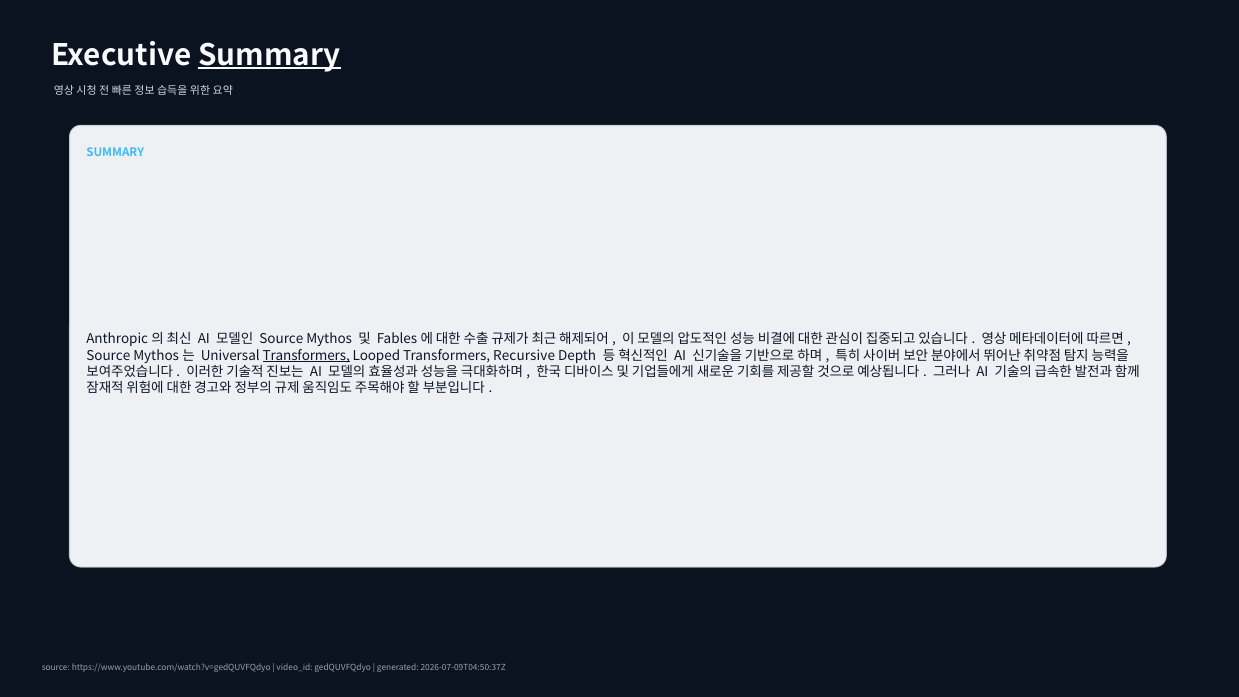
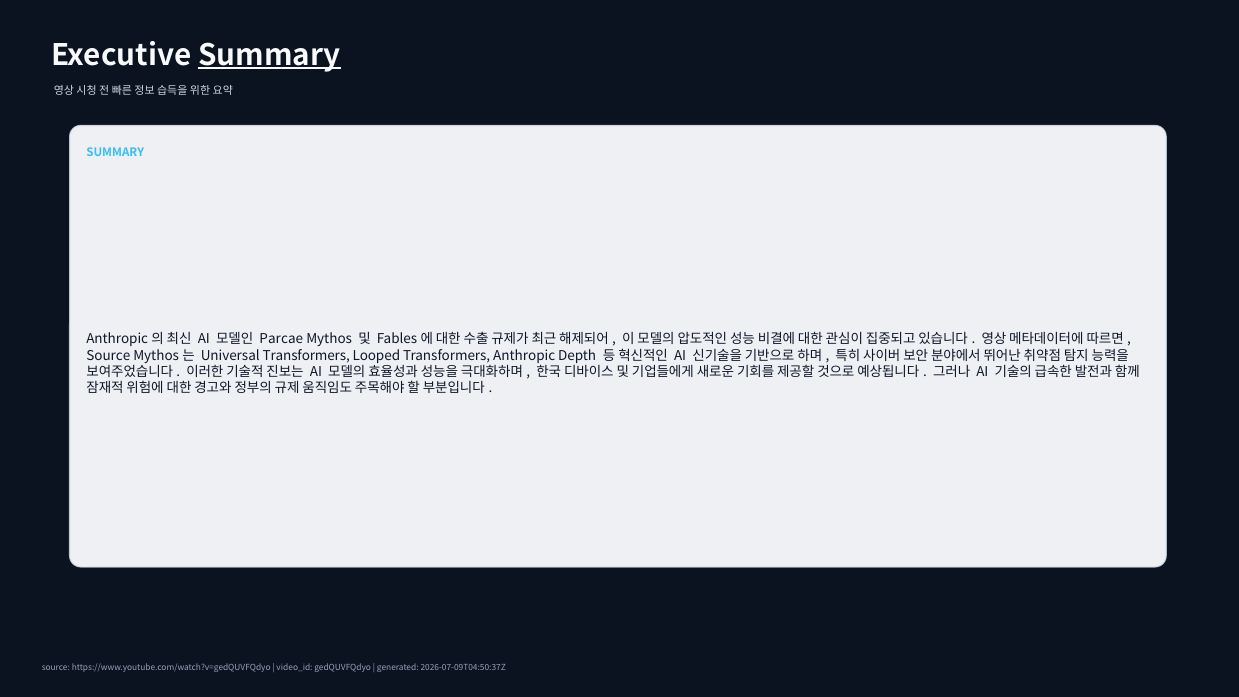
Source: Source -> Parcae (281, 339)
Transformers underline: present -> none (306, 356)
Recursive: Recursive -> Anthropic (524, 356)
